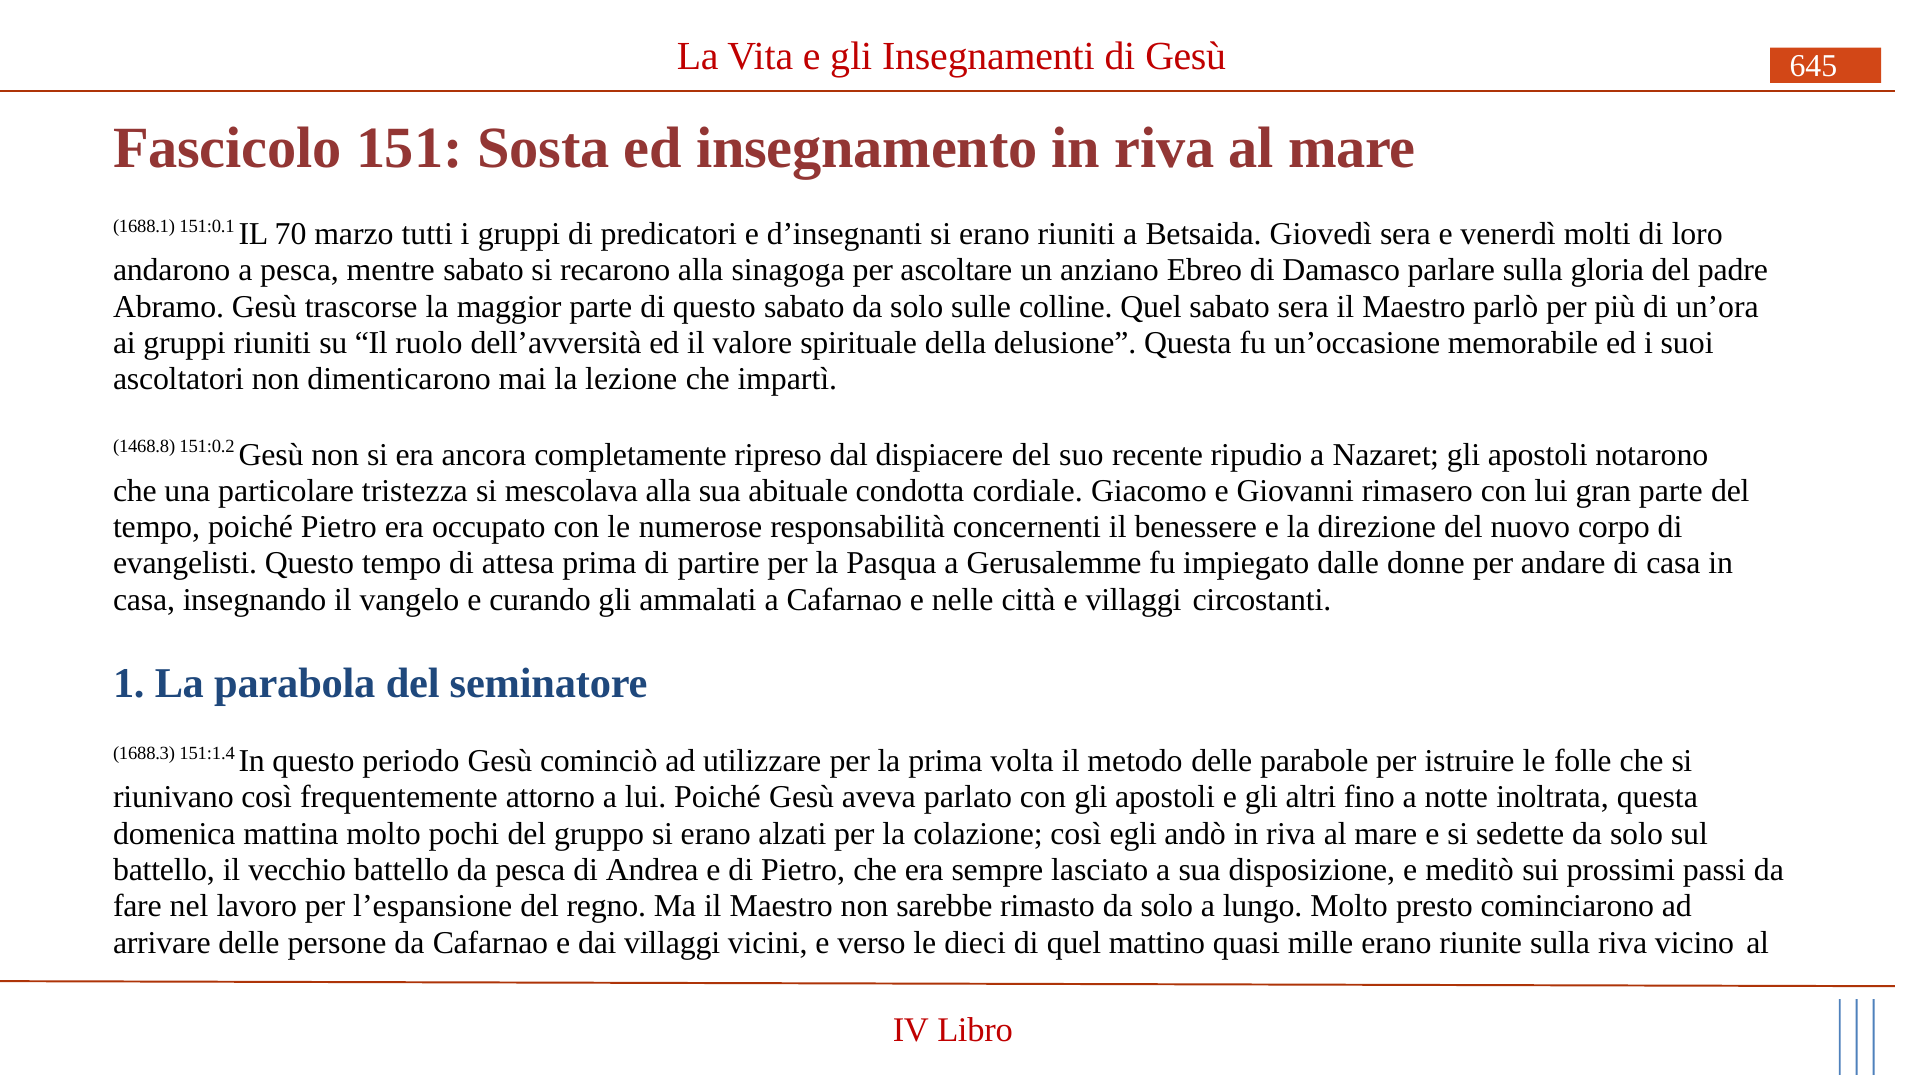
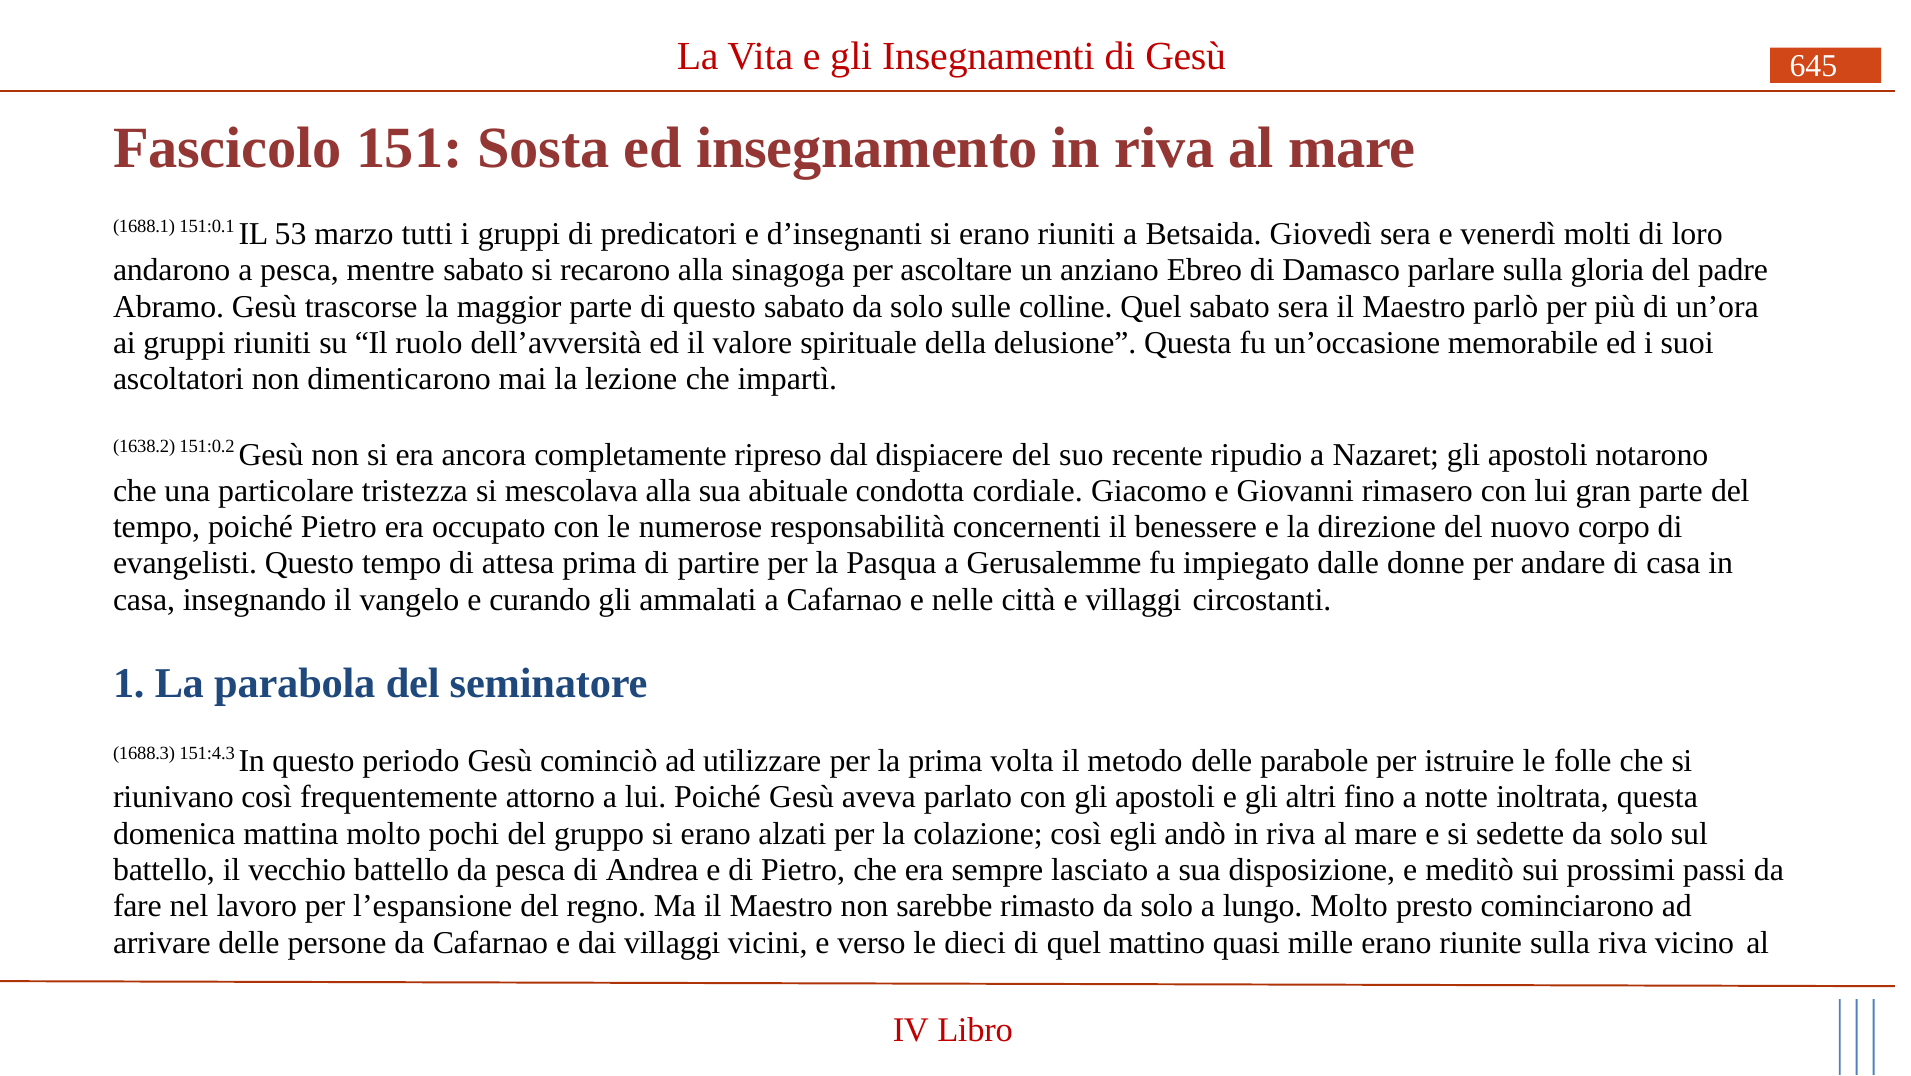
70: 70 -> 53 (291, 234)
1468.8: 1468.8 -> 1638.2 (144, 447)
151:1.4: 151:1.4 -> 151:4.3 (207, 753)
